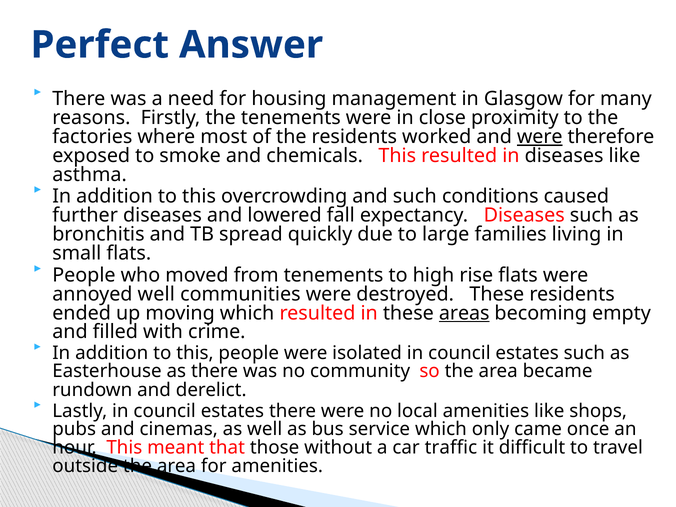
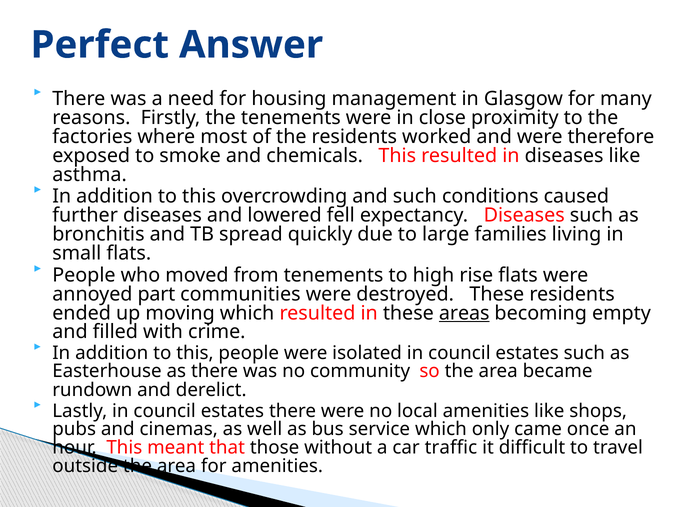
were underline: present -> none (540, 137)
fall: fall -> fell (341, 215)
annoyed well: well -> part (156, 294)
